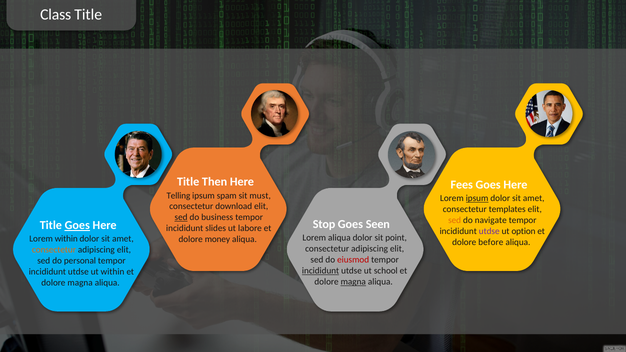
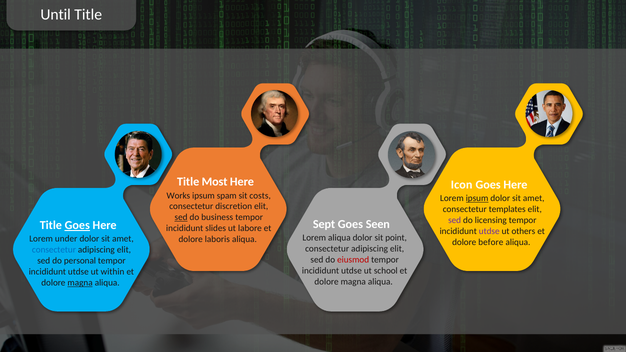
Class: Class -> Until (56, 15)
Then: Then -> Most (215, 182)
Fees: Fees -> Icon (462, 185)
Telling: Telling -> Works (178, 196)
must: must -> costs (260, 196)
download: download -> discretion (234, 207)
sed colour: orange -> purple (455, 220)
navigate: navigate -> licensing (491, 220)
Stop: Stop -> Sept (324, 224)
option: option -> others (523, 231)
Lorem within: within -> under (66, 239)
money: money -> laboris (217, 239)
consectetur colour: orange -> blue (54, 250)
incididunt underline: present -> none (321, 271)
magna underline: present -> none (353, 282)
magna underline: none -> present (80, 283)
